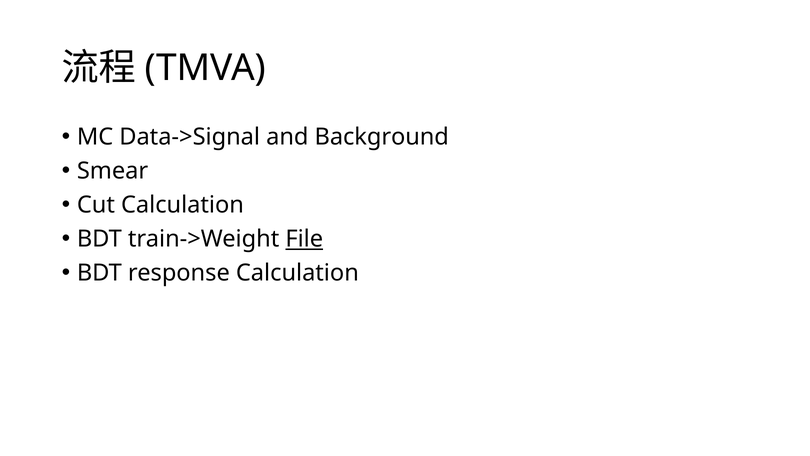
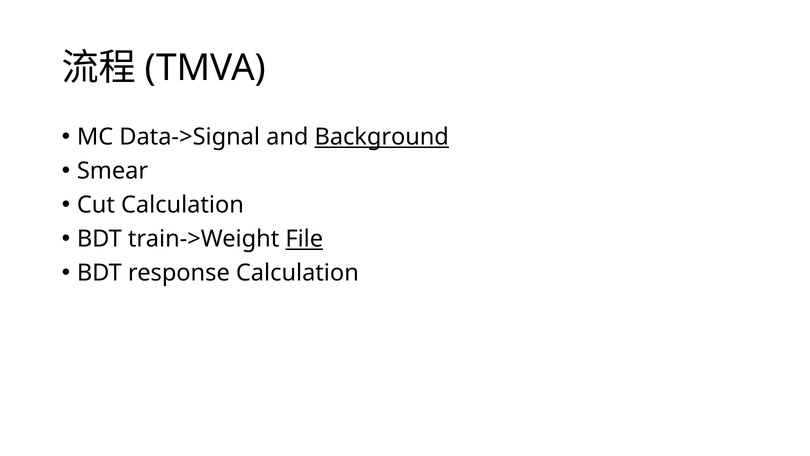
Background underline: none -> present (382, 137)
